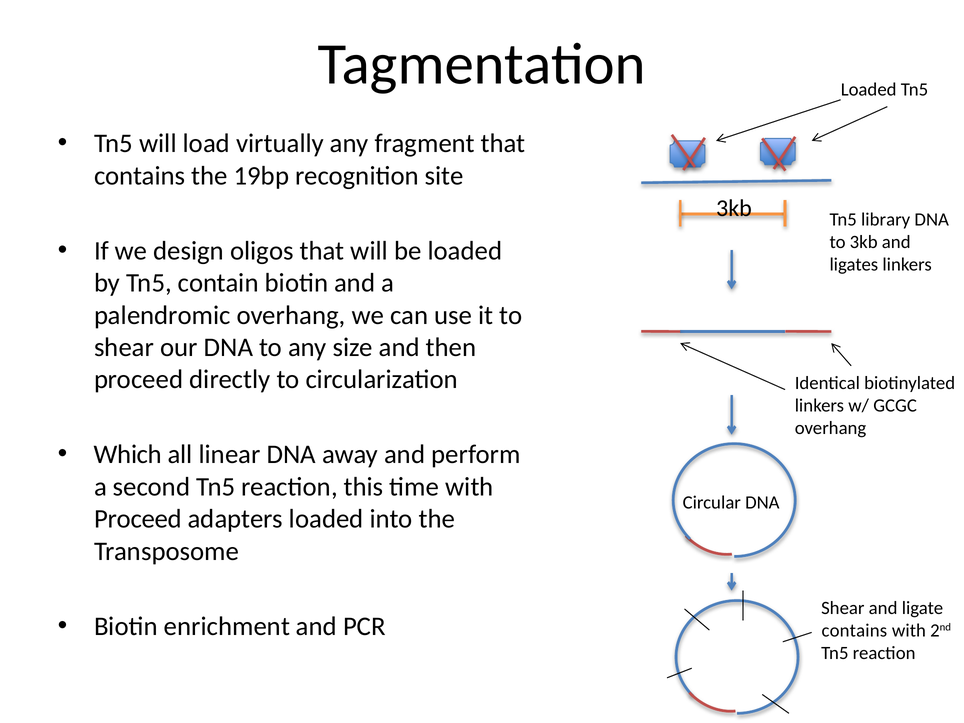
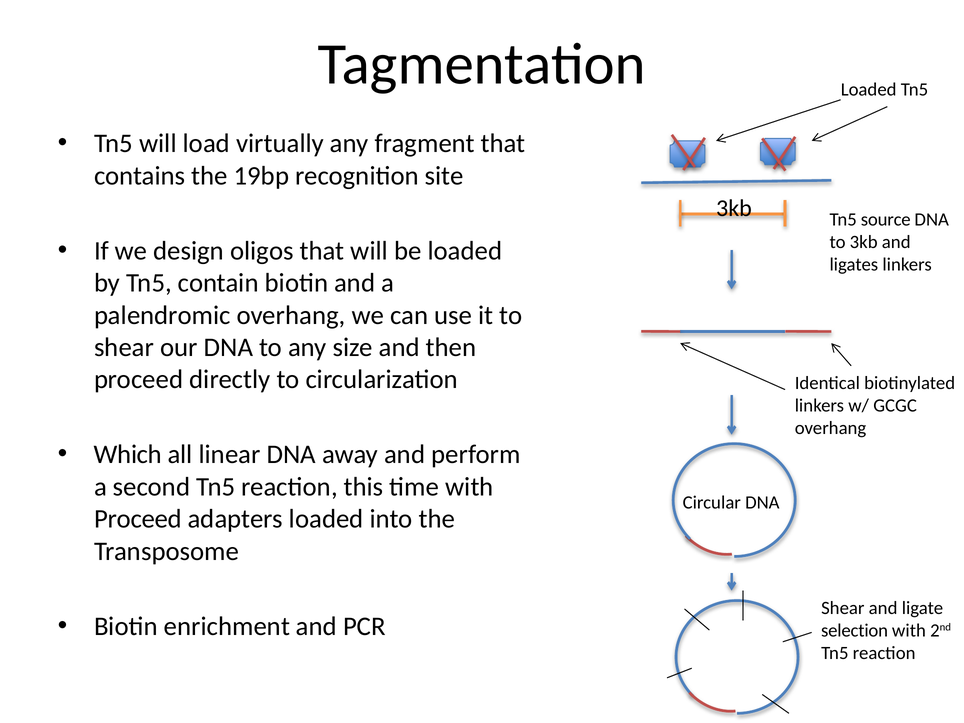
library: library -> source (886, 220)
contains: contains -> selection (855, 630)
